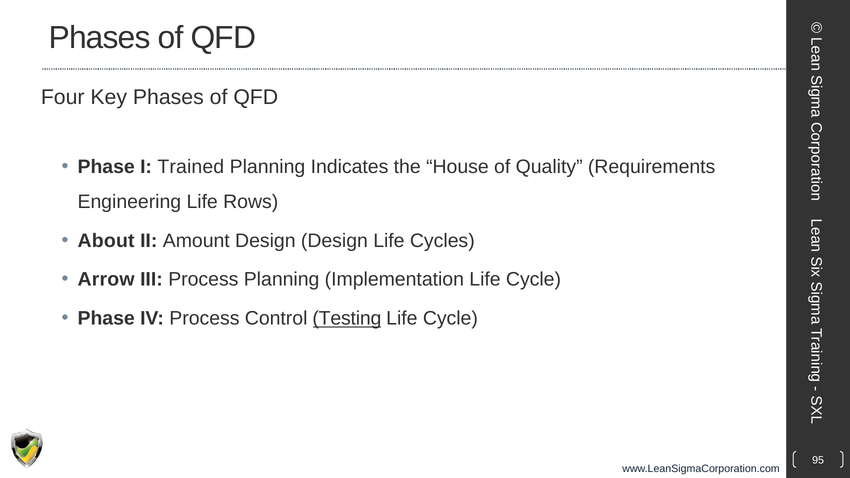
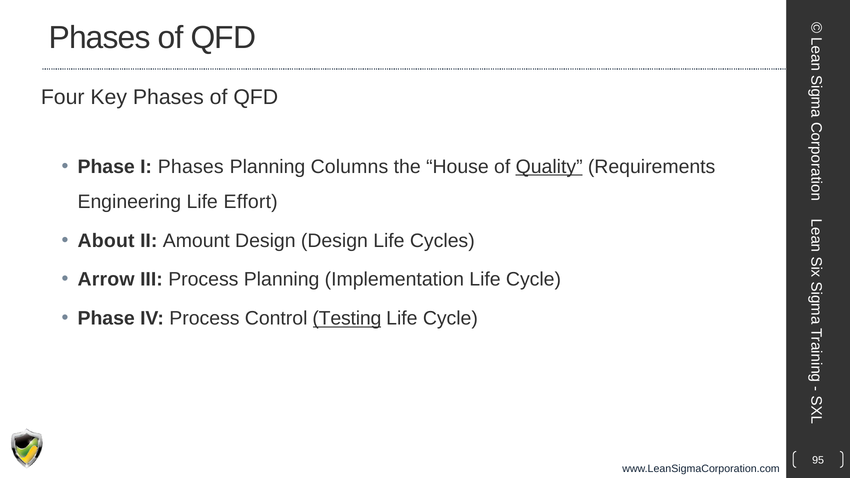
I Trained: Trained -> Phases (191, 167)
Indicates: Indicates -> Columns (349, 167)
Quality underline: none -> present (549, 167)
Rows: Rows -> Effort (251, 202)
